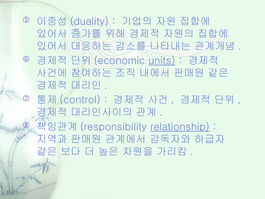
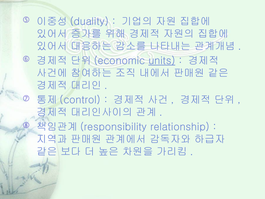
relationship underline: present -> none (180, 127)
